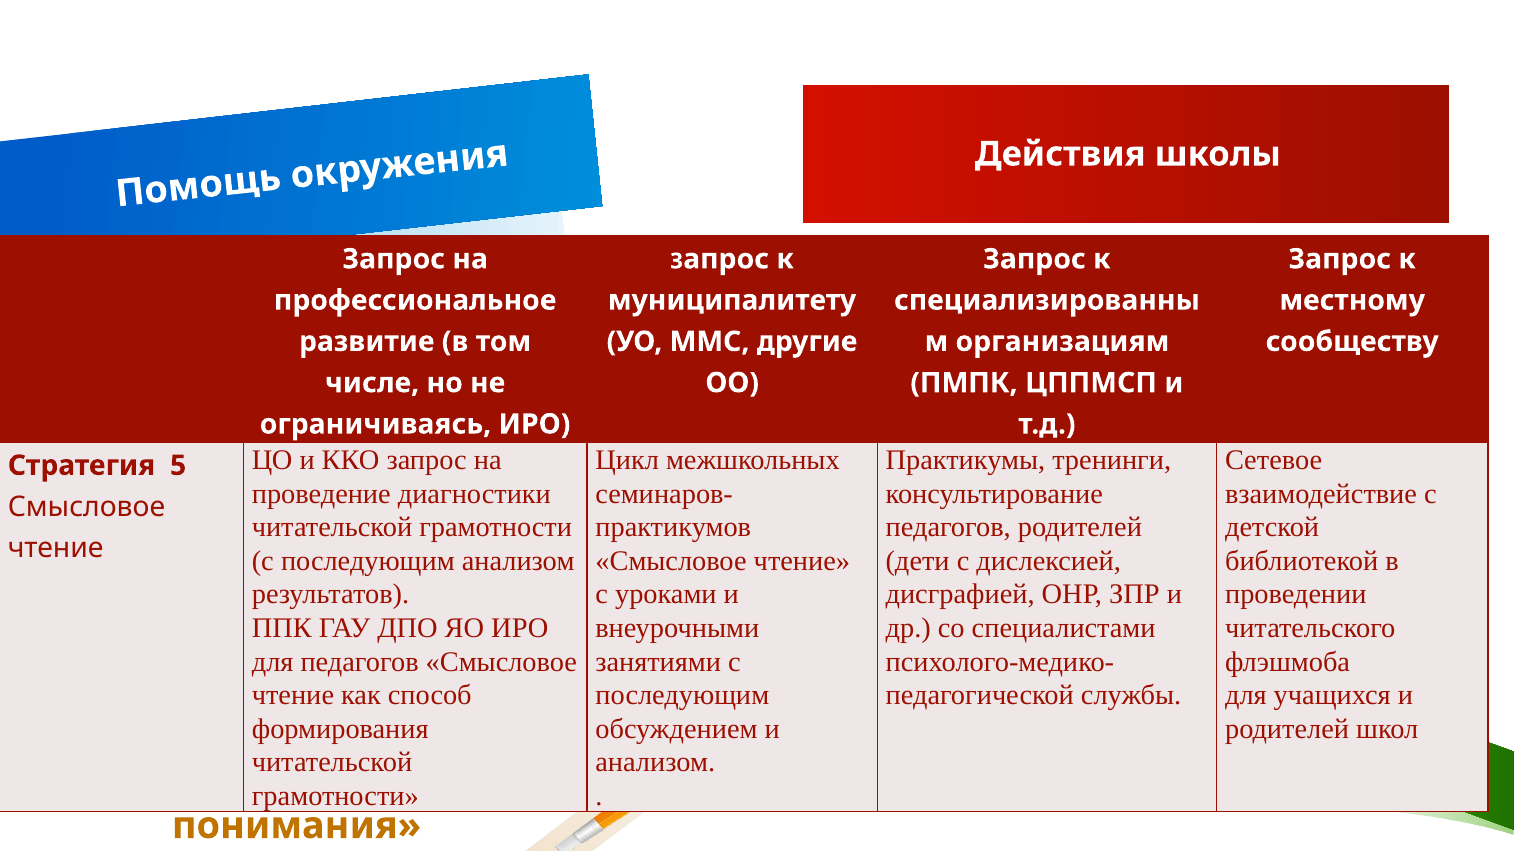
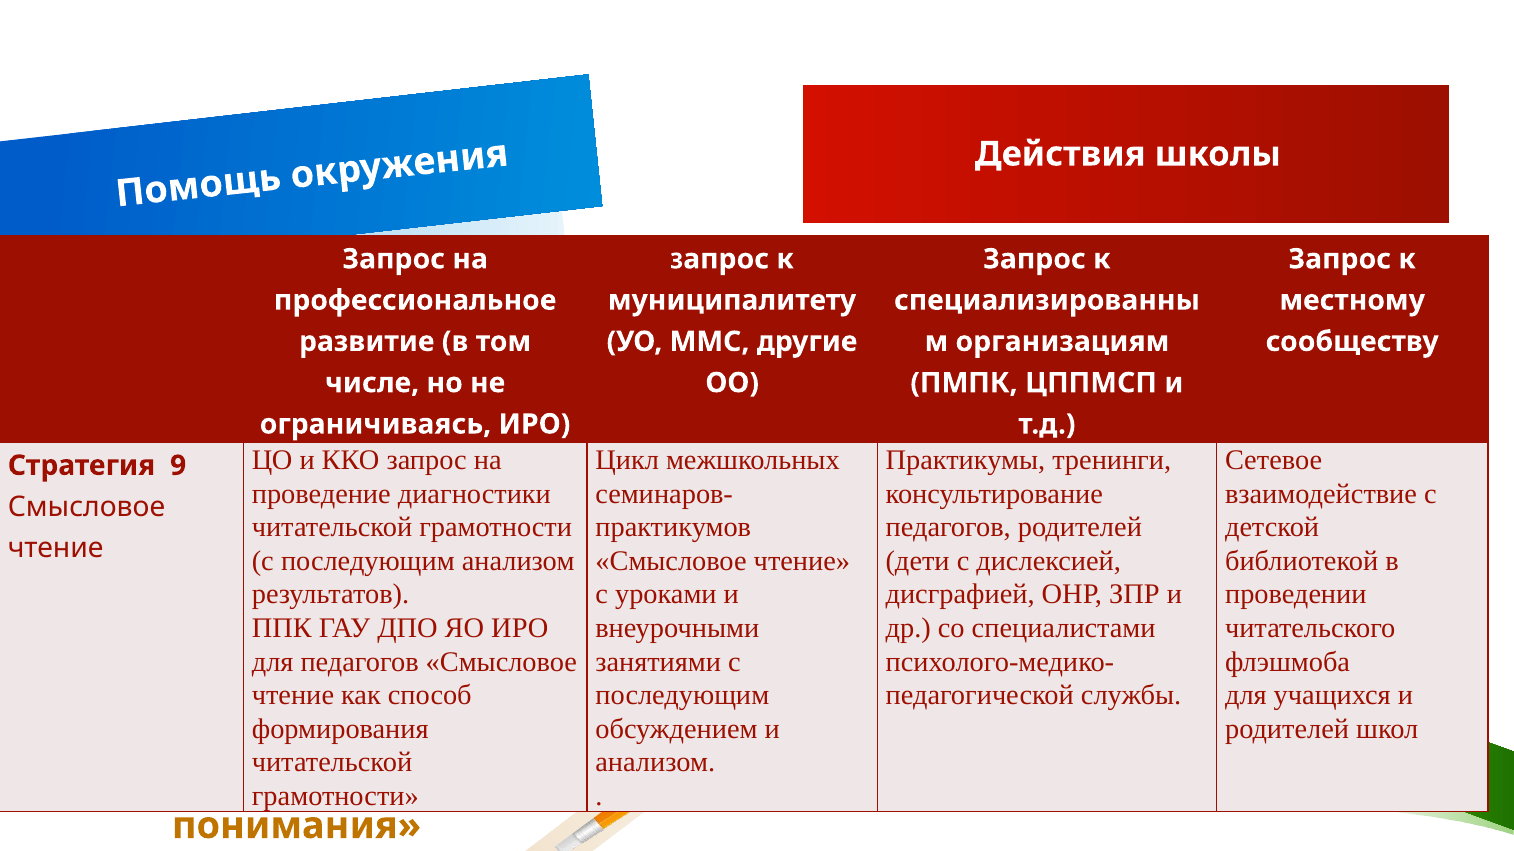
5: 5 -> 9 (178, 466)
